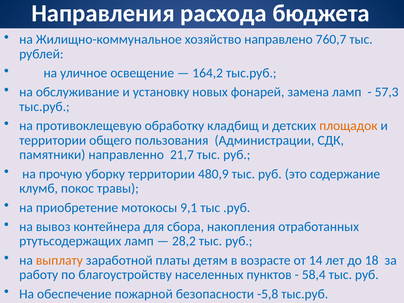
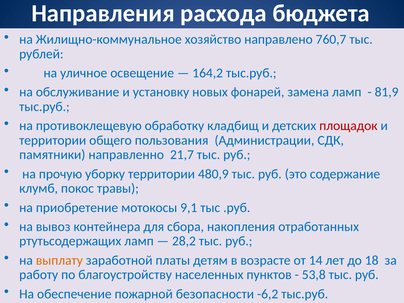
57,3: 57,3 -> 81,9 (387, 92)
площадок colour: orange -> red (348, 126)
58,4: 58,4 -> 53,8 (314, 275)
-5,8: -5,8 -> -6,2 (268, 294)
